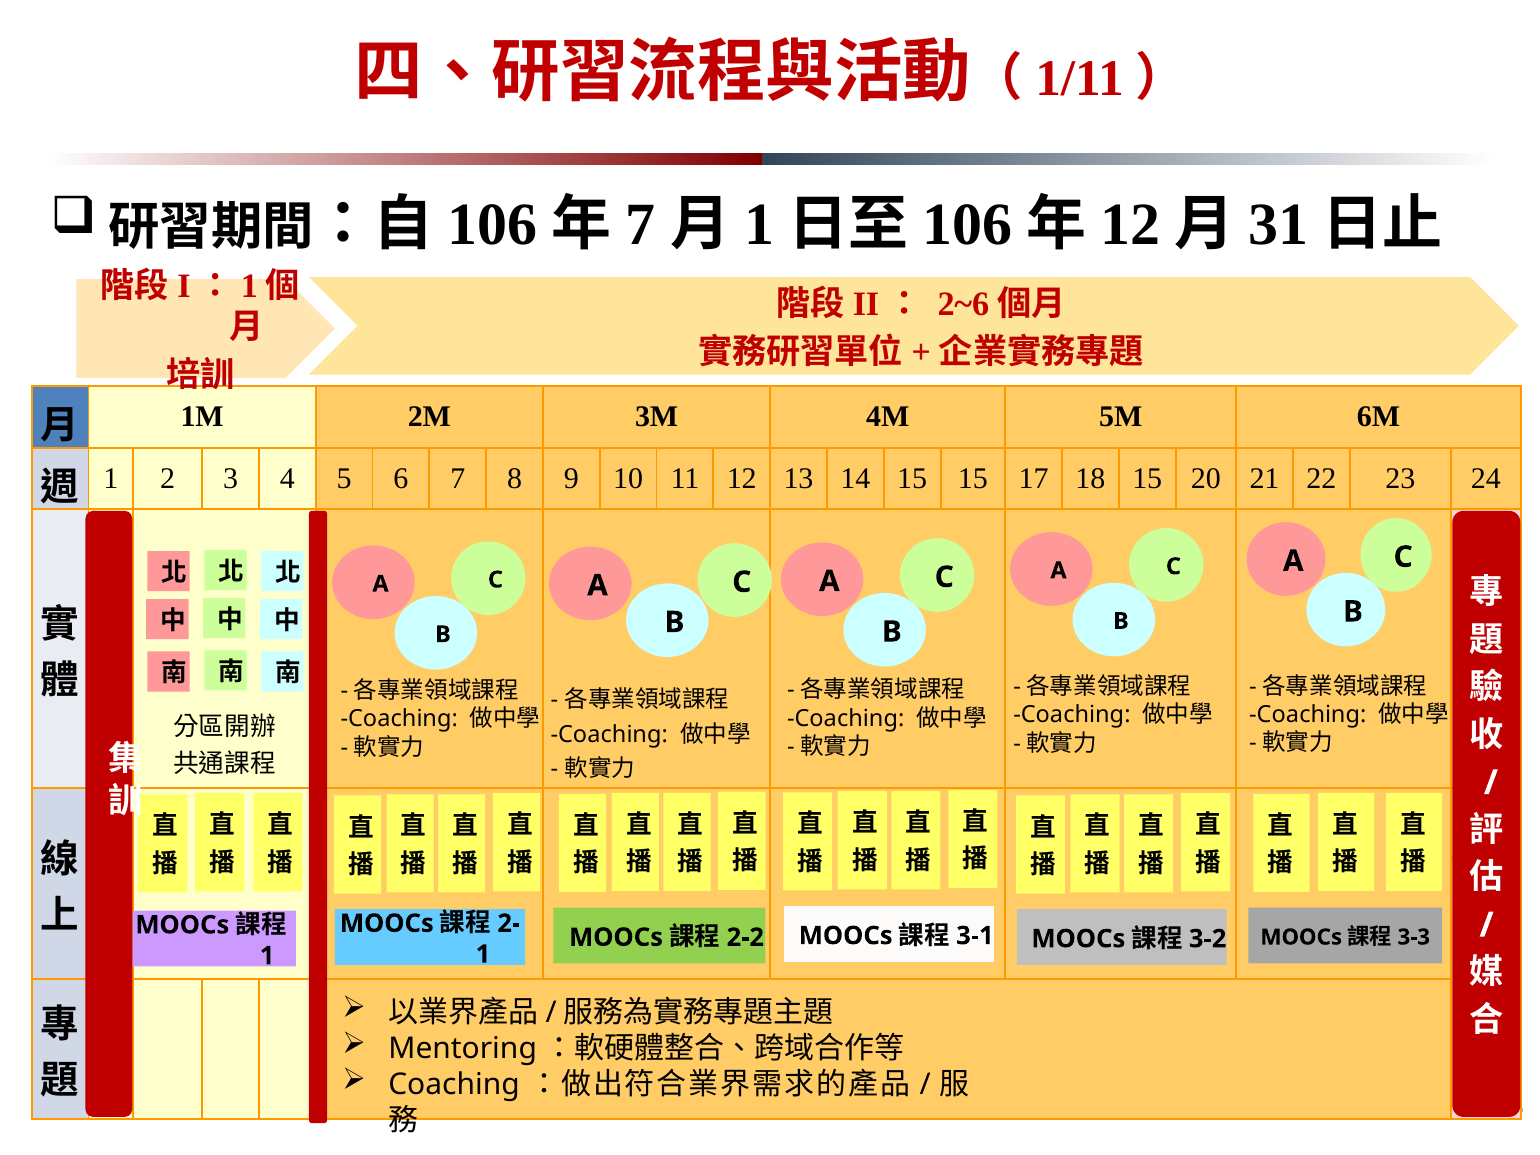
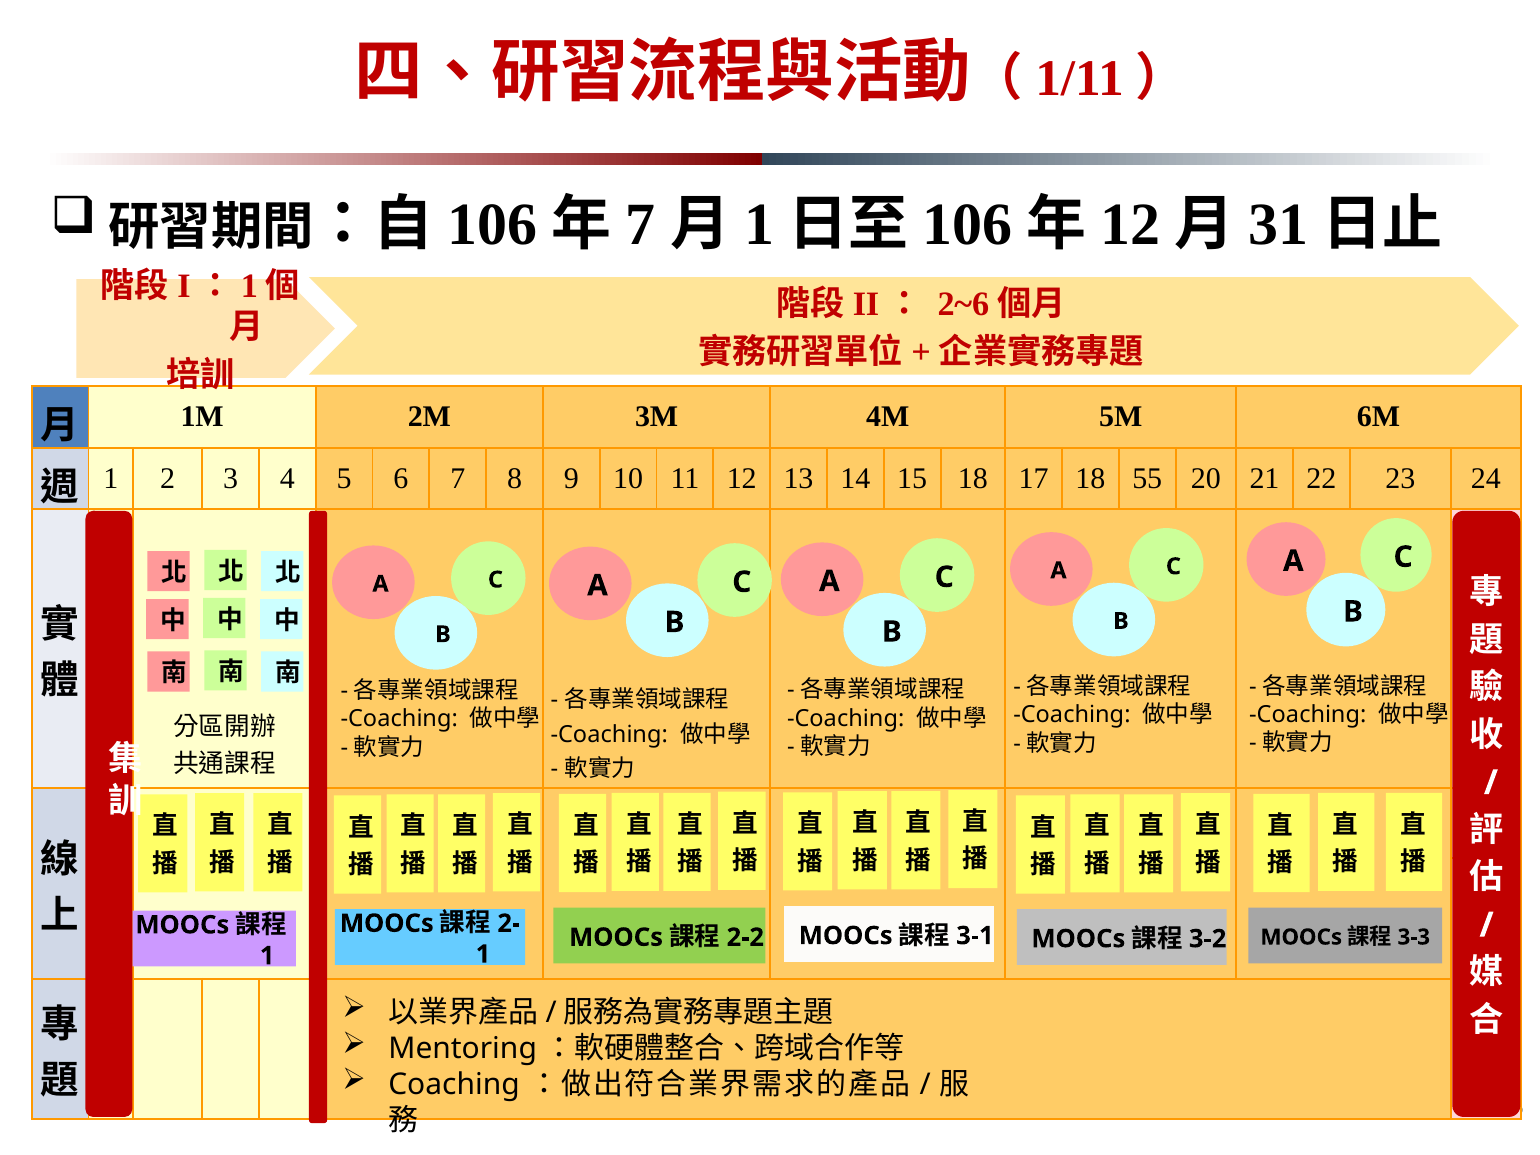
15 15: 15 -> 18 (973, 479)
18 15: 15 -> 55 (1147, 479)
